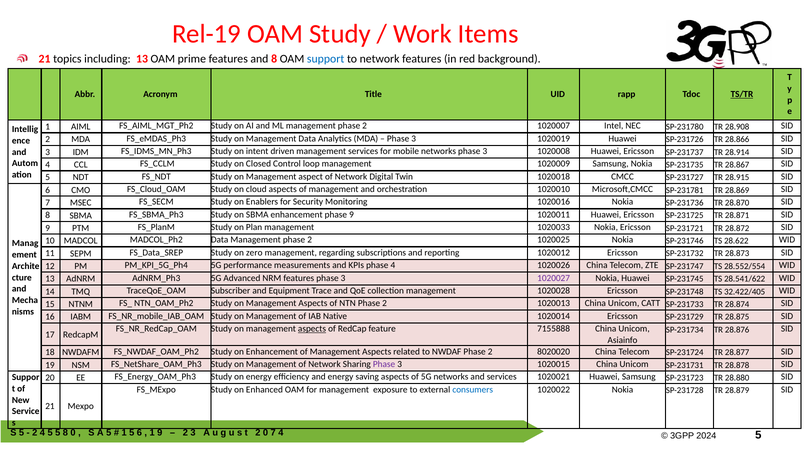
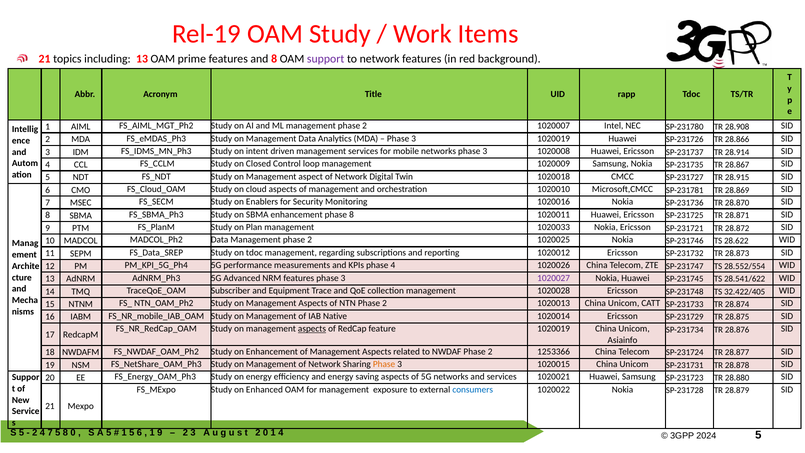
support colour: blue -> purple (326, 59)
TS/TR underline: present -> none (742, 94)
phase 9: 9 -> 8 (352, 214)
on zero: zero -> tdoc (254, 253)
feature 7155888: 7155888 -> 1020019 (554, 329)
8020020: 8020020 -> 1253366 (554, 351)
Phase colour: purple -> orange (384, 364)
4 5: 5 -> 7 (50, 432)
7: 7 -> 1 (273, 432)
